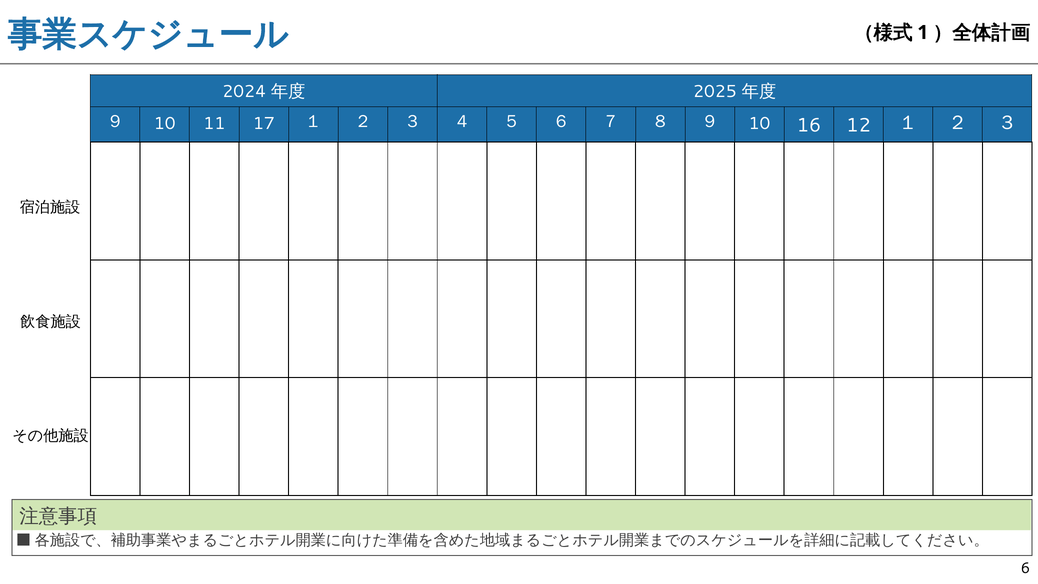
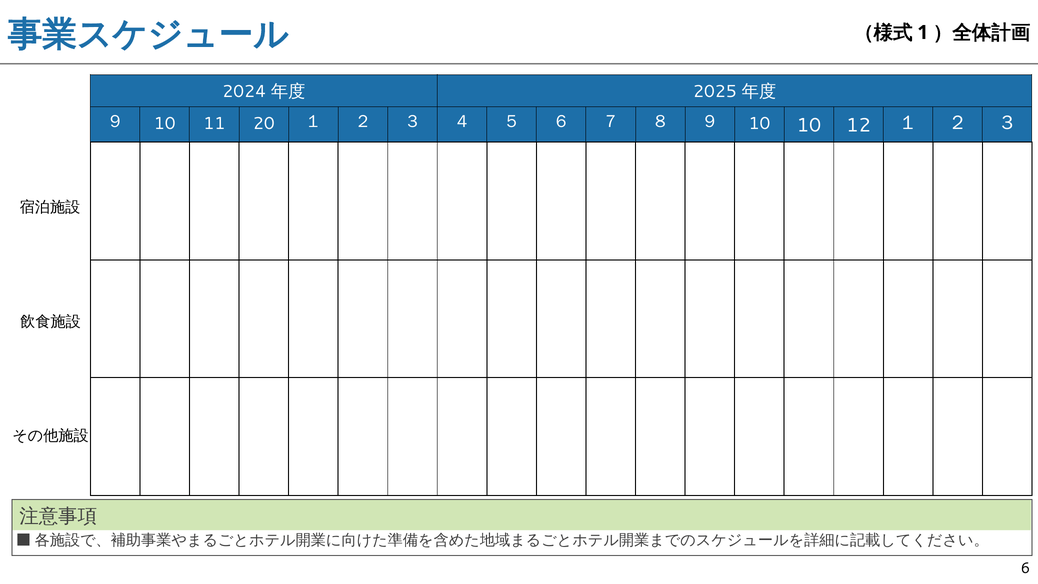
17: 17 -> 20 (264, 124)
10 16: 16 -> 10 (809, 125)
